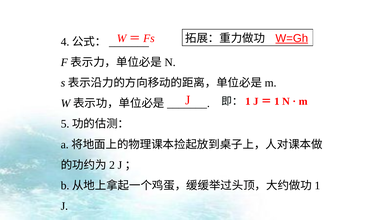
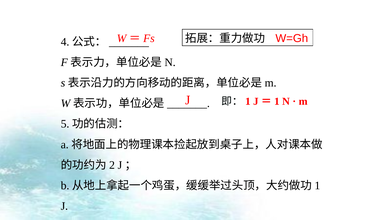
W=Gh underline: present -> none (292, 38)
